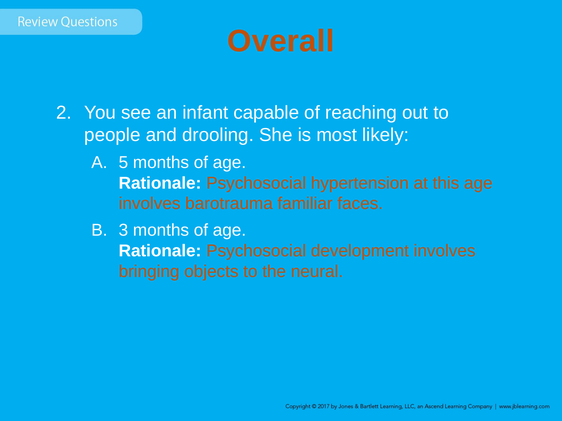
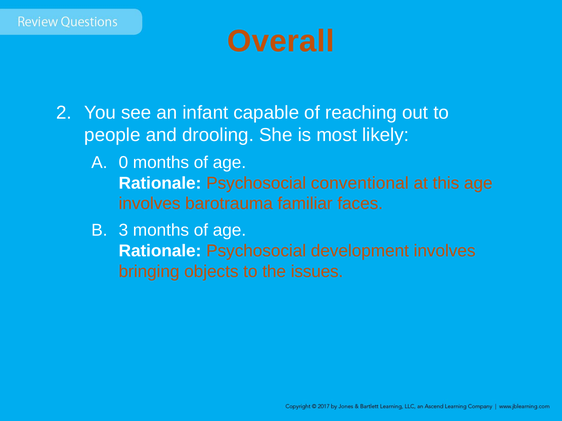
5: 5 -> 0 (123, 163)
hypertension: hypertension -> conventional (360, 183)
neural: neural -> issues (317, 272)
